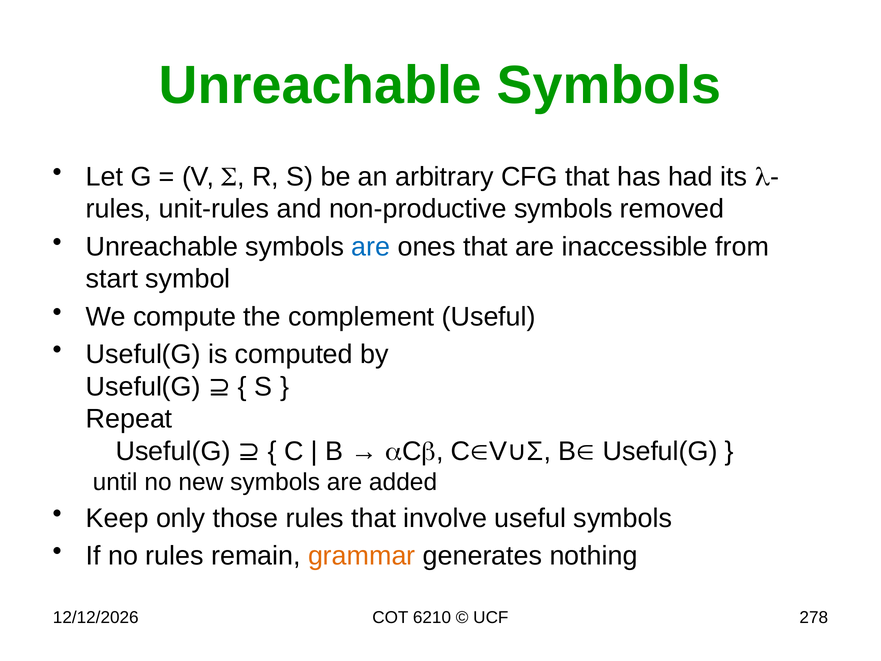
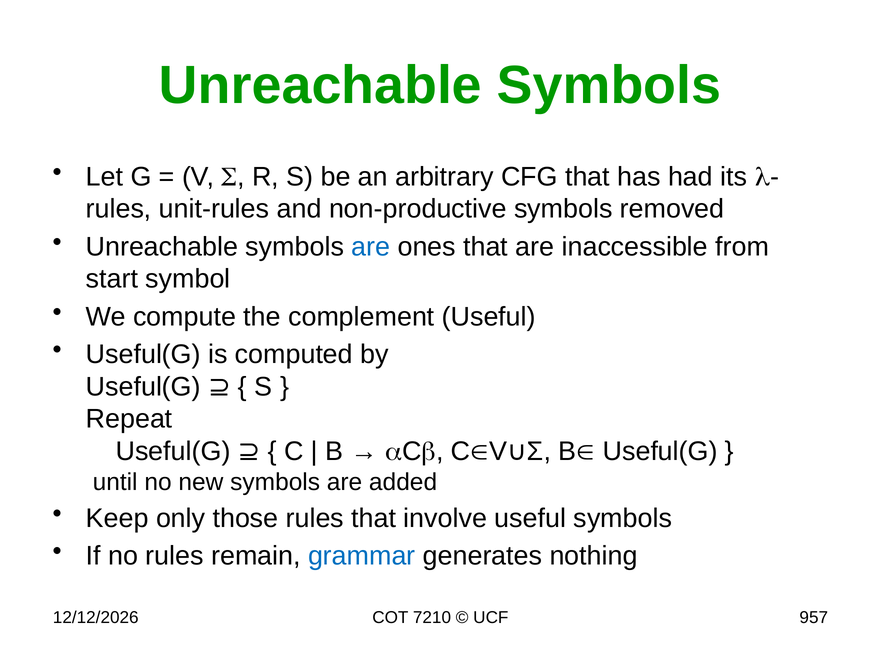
grammar colour: orange -> blue (362, 556)
6210: 6210 -> 7210 (432, 618)
278: 278 -> 957 (814, 618)
